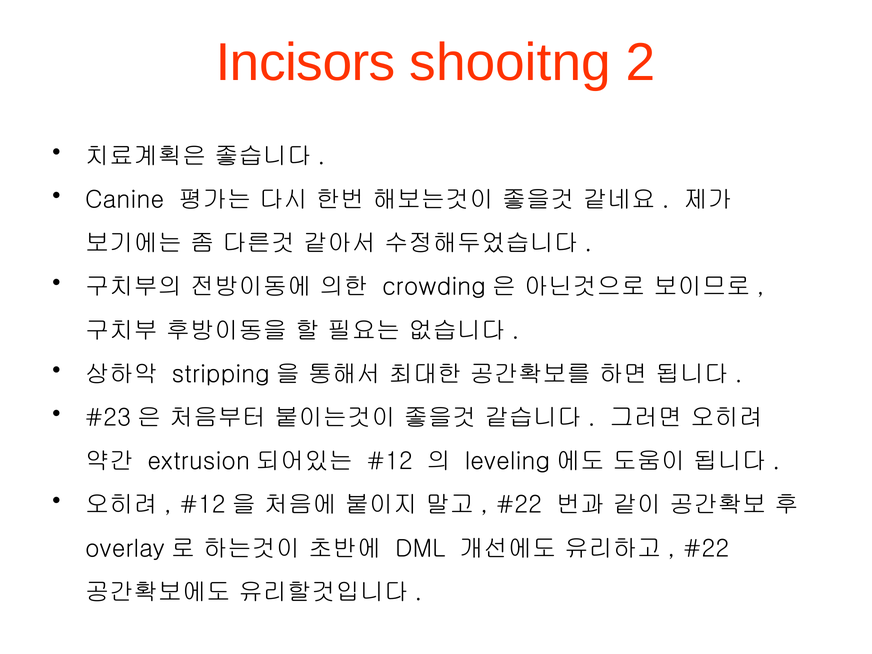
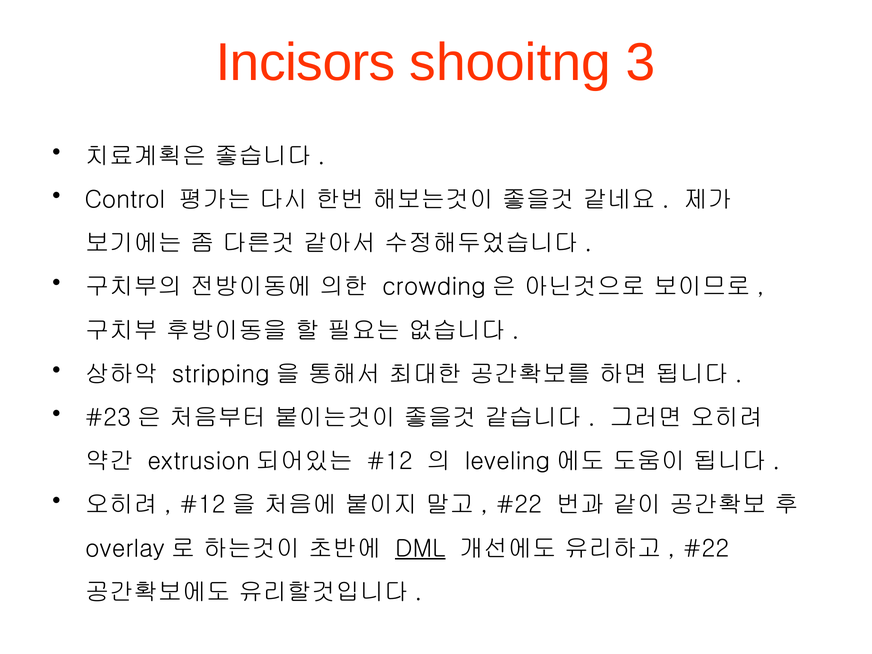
2: 2 -> 3 (640, 62)
Canine: Canine -> Control (125, 200)
DML underline: none -> present (420, 549)
